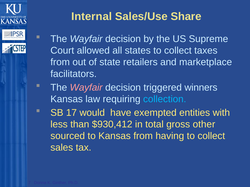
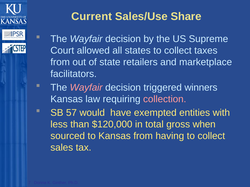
Internal: Internal -> Current (92, 16)
collection colour: light blue -> pink (165, 99)
17: 17 -> 57 (71, 113)
$930,412: $930,412 -> $120,000 (112, 125)
other: other -> when (204, 125)
